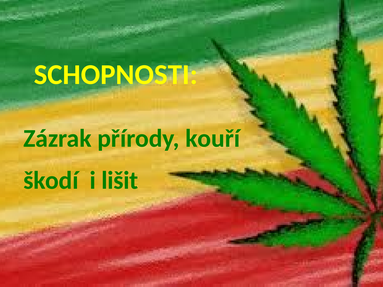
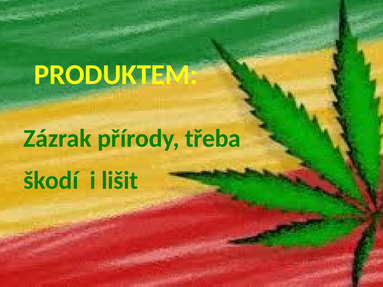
SCHOPNOSTI: SCHOPNOSTI -> PRODUKTEM (116, 75)
kouří: kouří -> třeba (213, 139)
